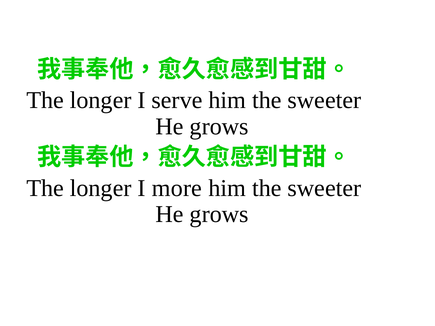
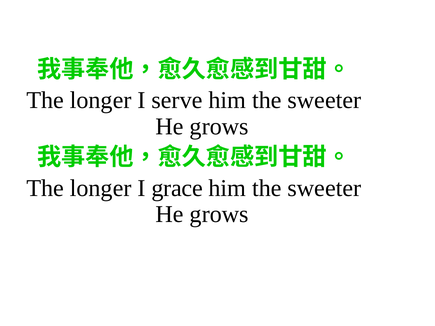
more: more -> grace (177, 188)
